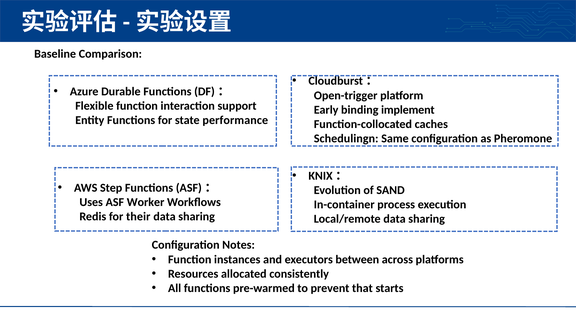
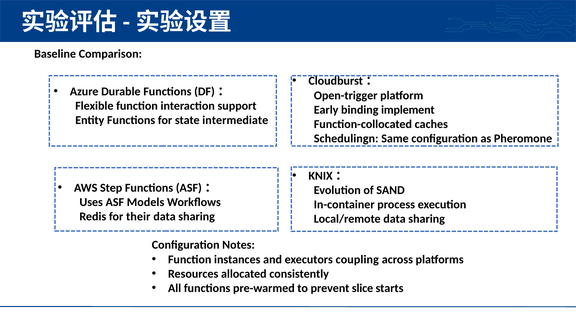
performance: performance -> intermediate (235, 120)
Worker: Worker -> Models (146, 202)
between: between -> coupling (357, 259)
that: that -> slice (363, 288)
